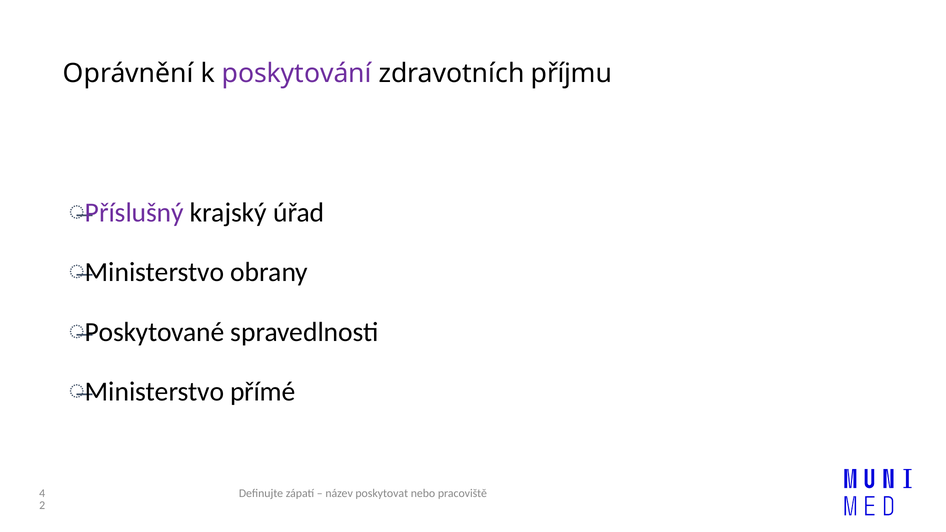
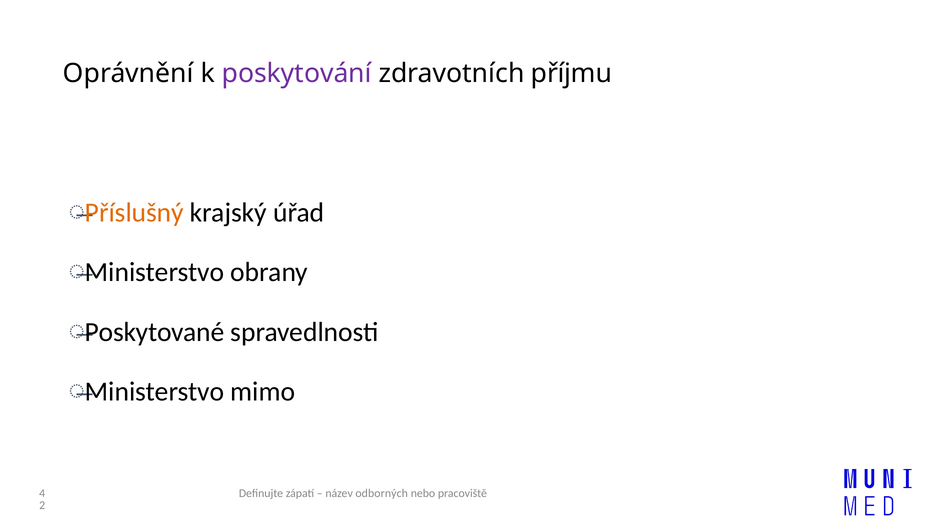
Příslušný colour: purple -> orange (134, 213)
přímé: přímé -> mimo (263, 392)
poskytovat: poskytovat -> odborných (382, 494)
